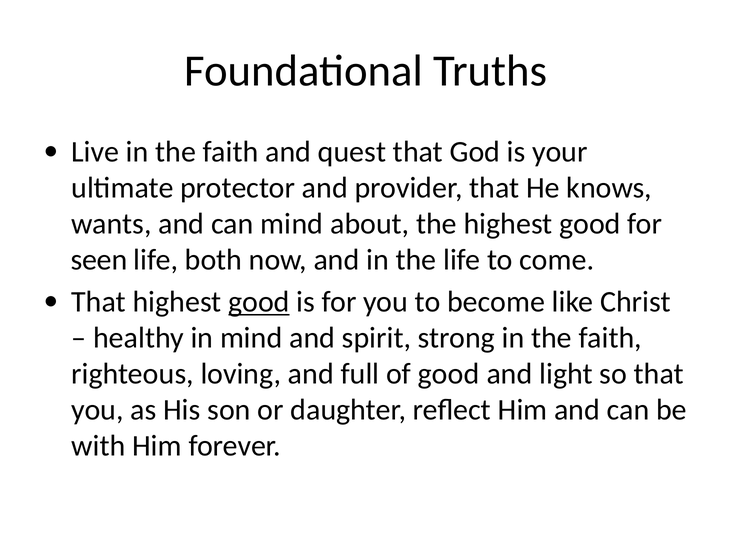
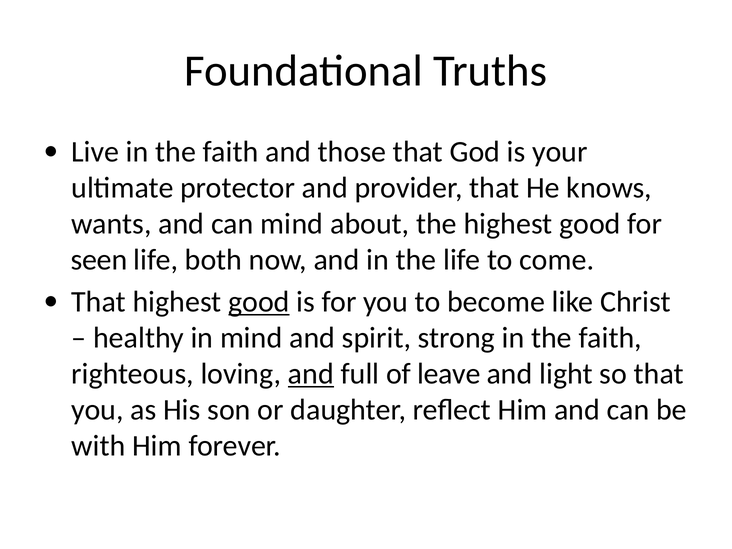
quest: quest -> those (352, 152)
and underline: none -> present (311, 374)
of good: good -> leave (449, 374)
